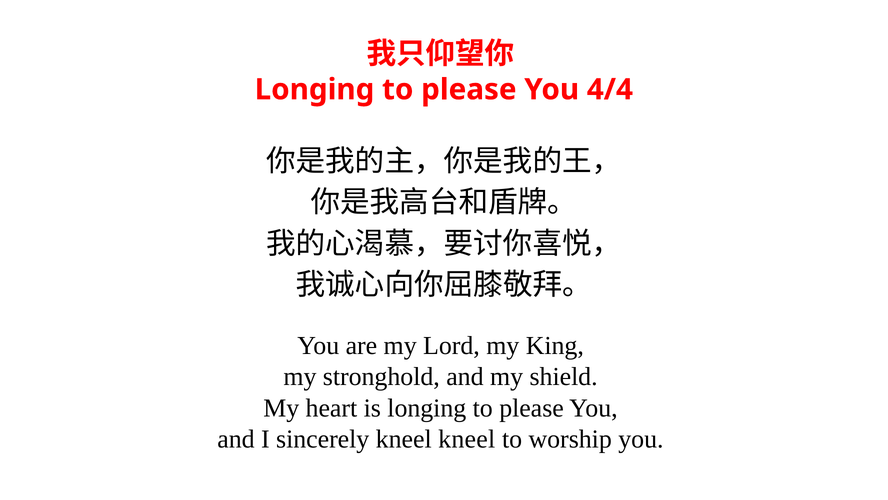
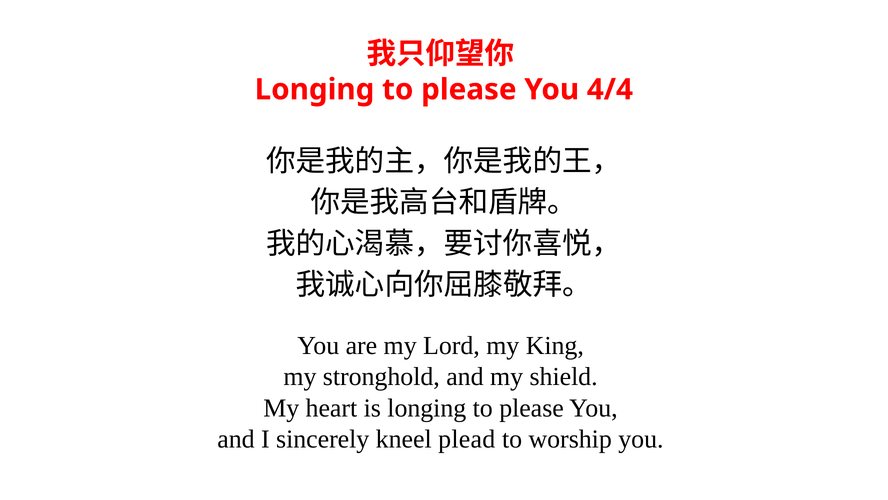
kneel kneel: kneel -> plead (467, 439)
